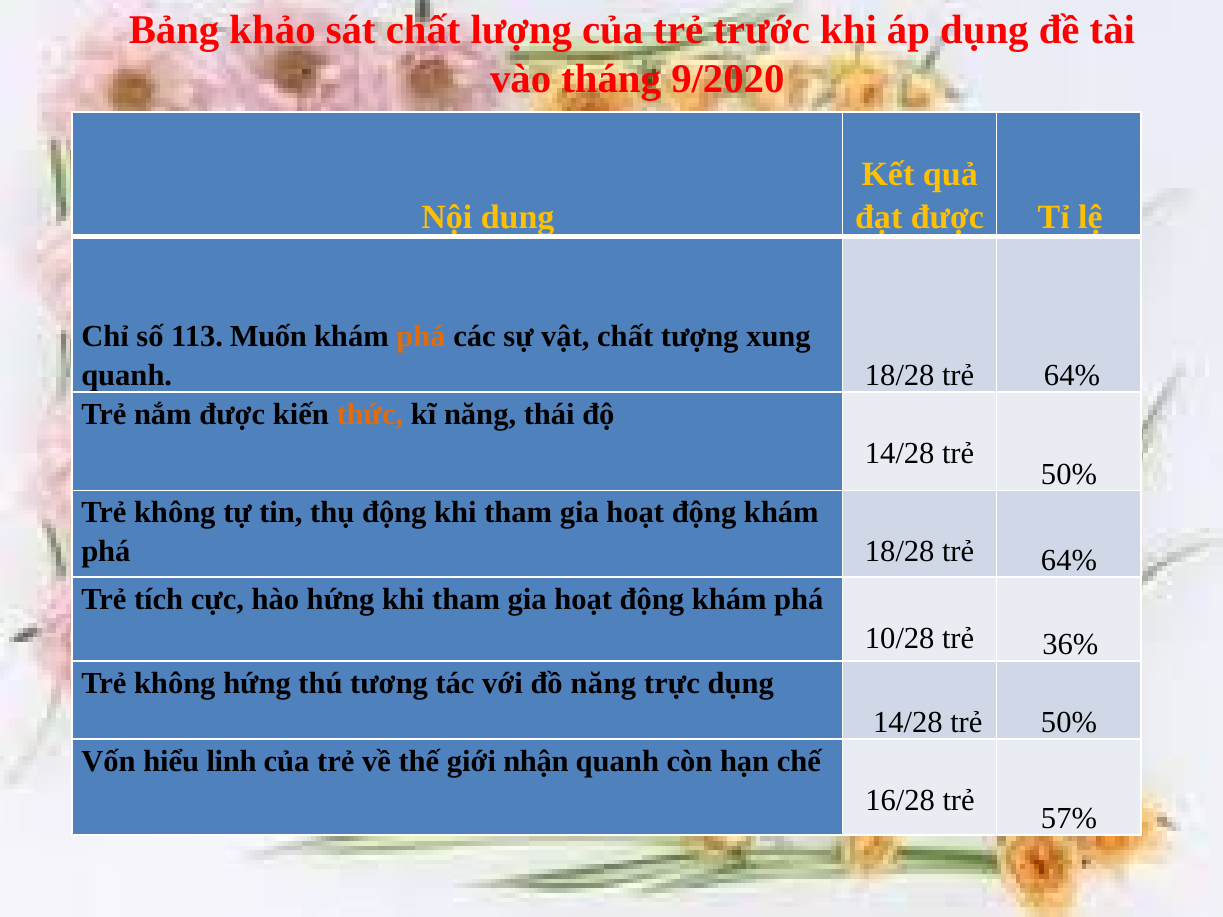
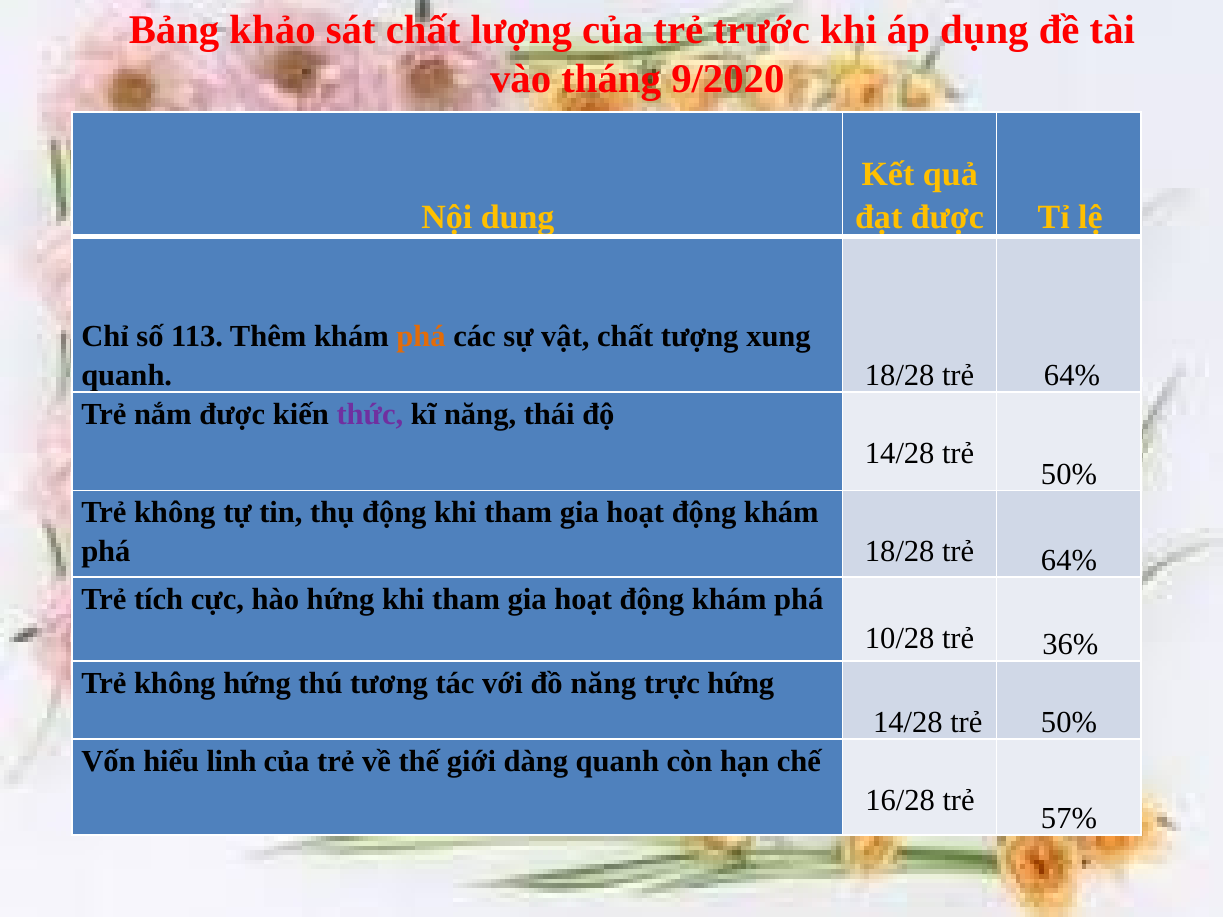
Muốn: Muốn -> Thêm (268, 336)
thức colour: orange -> purple (370, 414)
trực dụng: dụng -> hứng (741, 683)
nhận: nhận -> dàng (536, 761)
